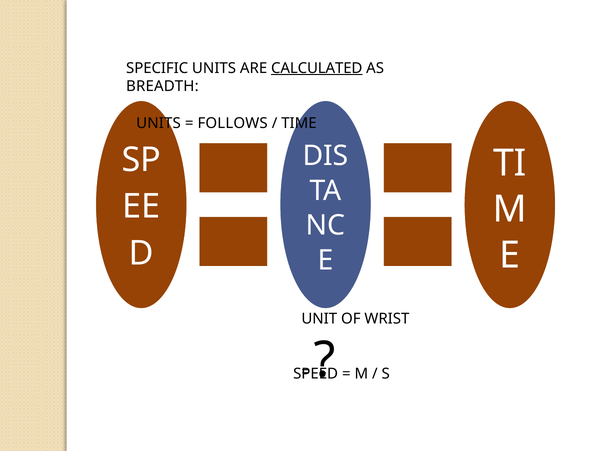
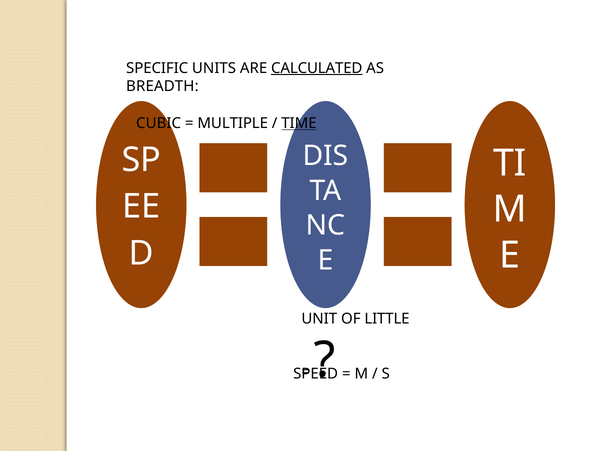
UNITS: UNITS -> CUBIC (159, 123)
FOLLOWS: FOLLOWS -> MULTIPLE (233, 123)
TIME underline: none -> present (299, 123)
WRIST: WRIST -> LITTLE (387, 319)
